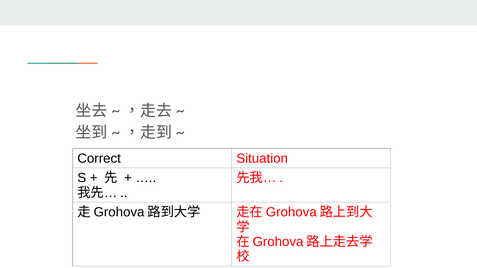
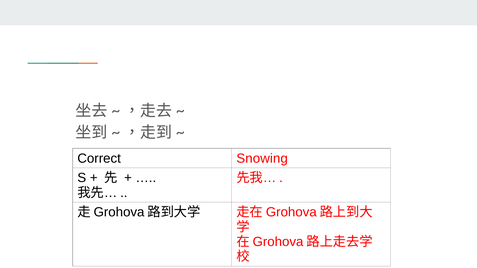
Situation: Situation -> Snowing (262, 159)
